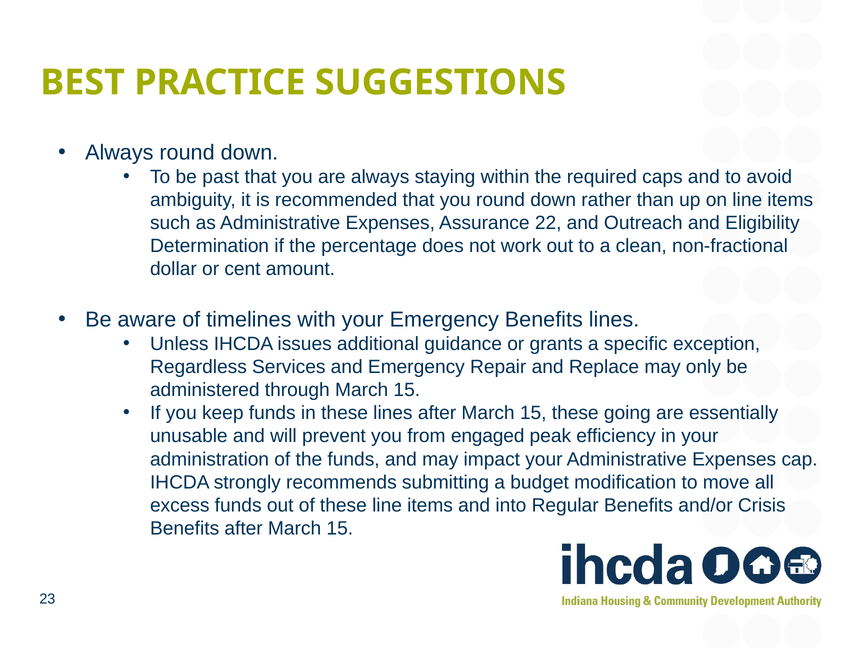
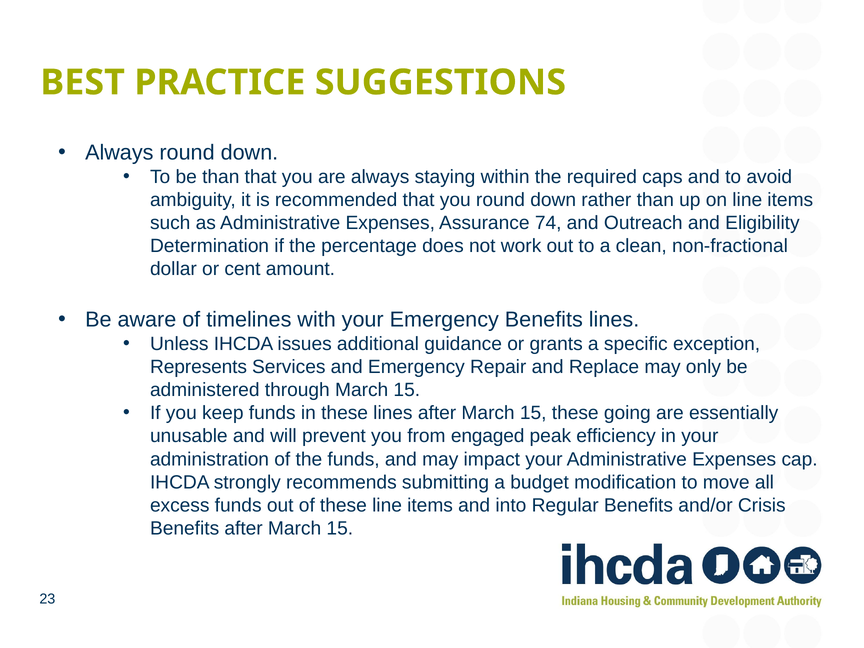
be past: past -> than (221, 177)
22: 22 -> 74 (548, 223)
Regardless: Regardless -> Represents (199, 367)
